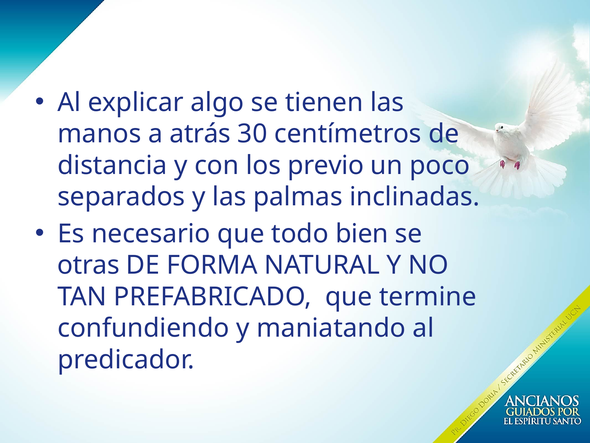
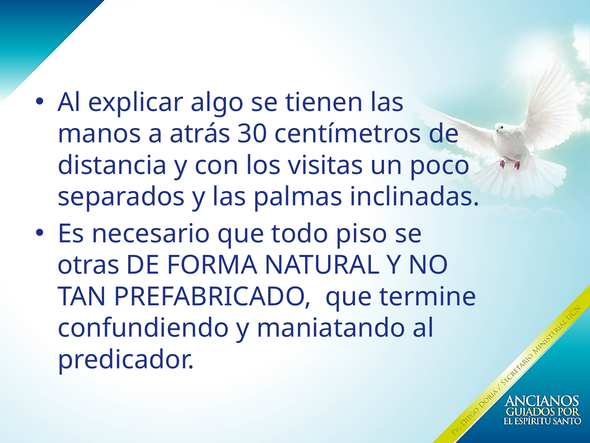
previo: previo -> visitas (326, 165)
bien: bien -> piso (362, 233)
